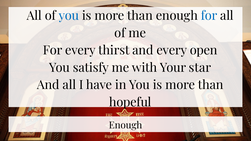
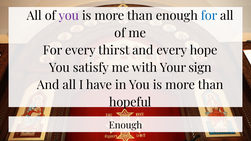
you colour: blue -> purple (69, 16)
open: open -> hope (204, 50)
star: star -> sign (200, 68)
